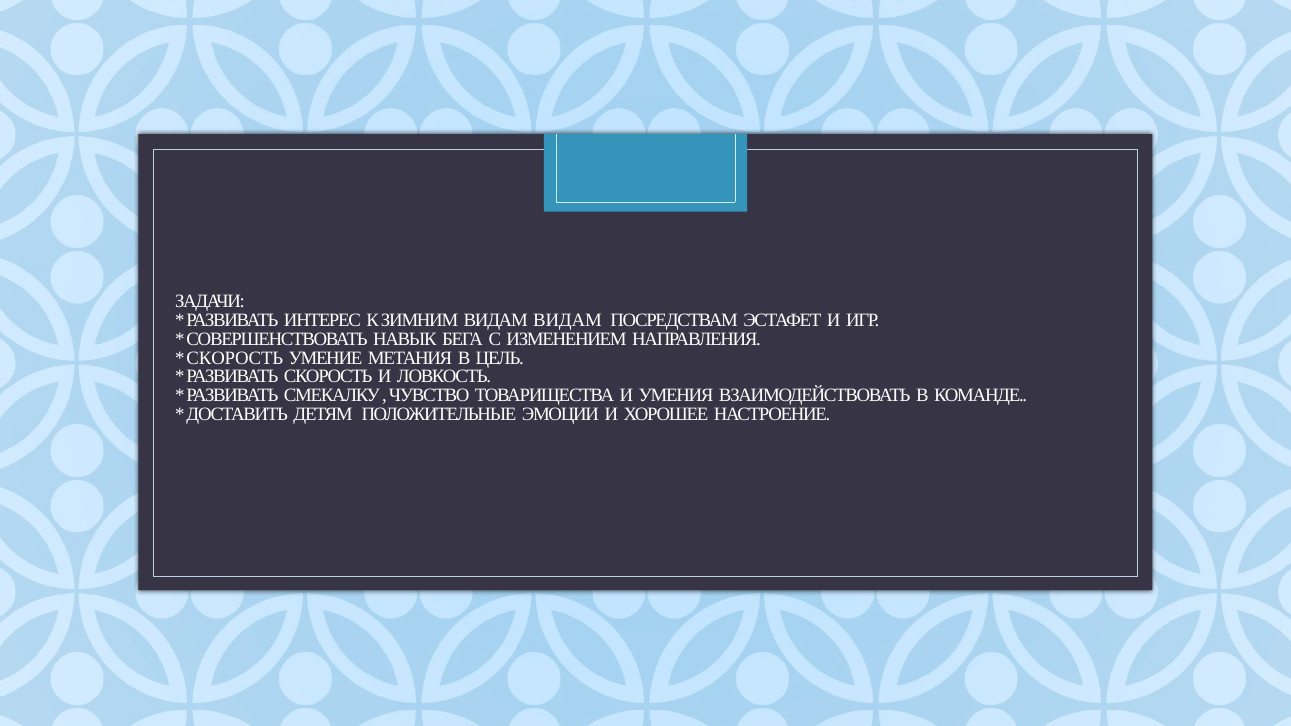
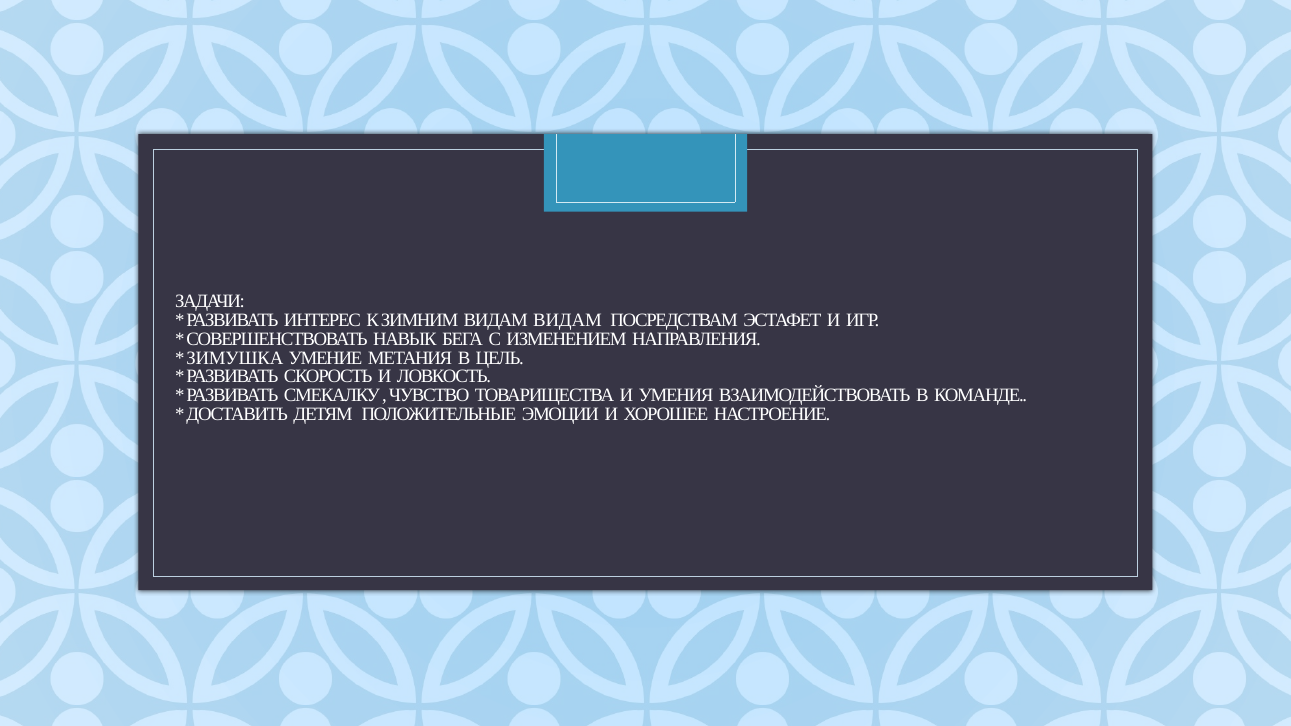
СКОРОСТЬ: СКОРОСТЬ -> ЗИМУШКА (235, 358)
